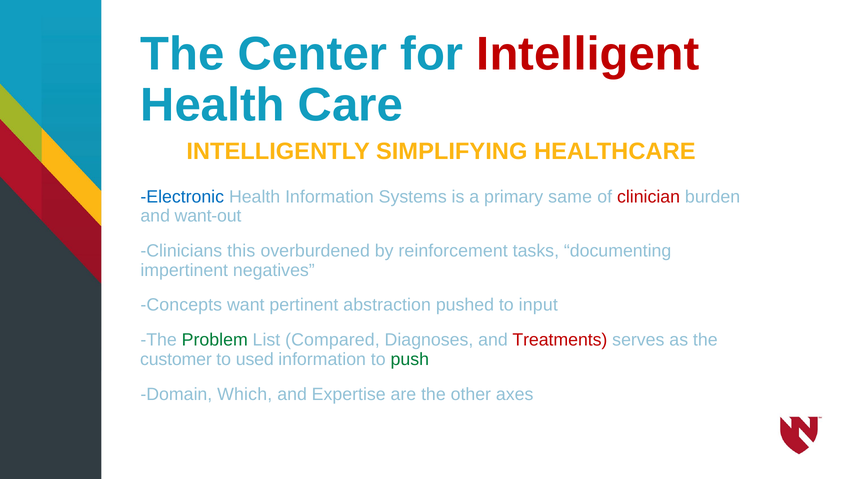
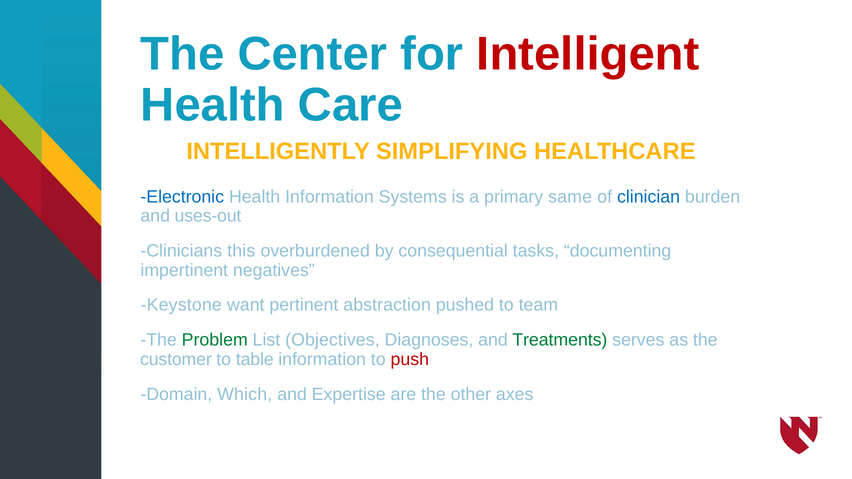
clinician colour: red -> blue (649, 197)
want-out: want-out -> uses-out (208, 216)
reinforcement: reinforcement -> consequential (453, 251)
Concepts: Concepts -> Keystone (181, 305)
input: input -> team (538, 305)
Compared: Compared -> Objectives (332, 340)
Treatments colour: red -> green (560, 340)
used: used -> table (255, 359)
push colour: green -> red (410, 359)
